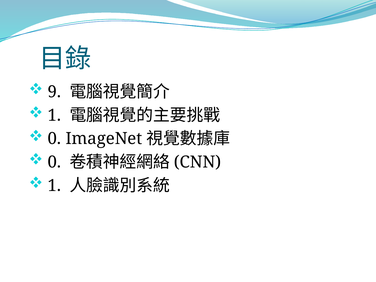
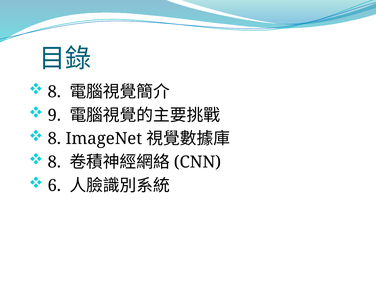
9: 9 -> 8 (54, 92)
1: 1 -> 9 (54, 115)
0: 0 -> 8 (54, 139)
0: 0 -> 8 (54, 162)
1: 1 -> 6 (54, 186)
